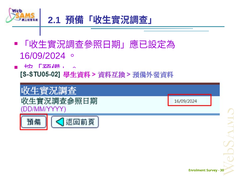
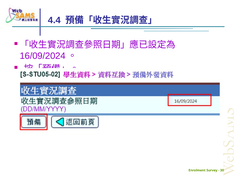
2.1: 2.1 -> 4.4 (54, 20)
